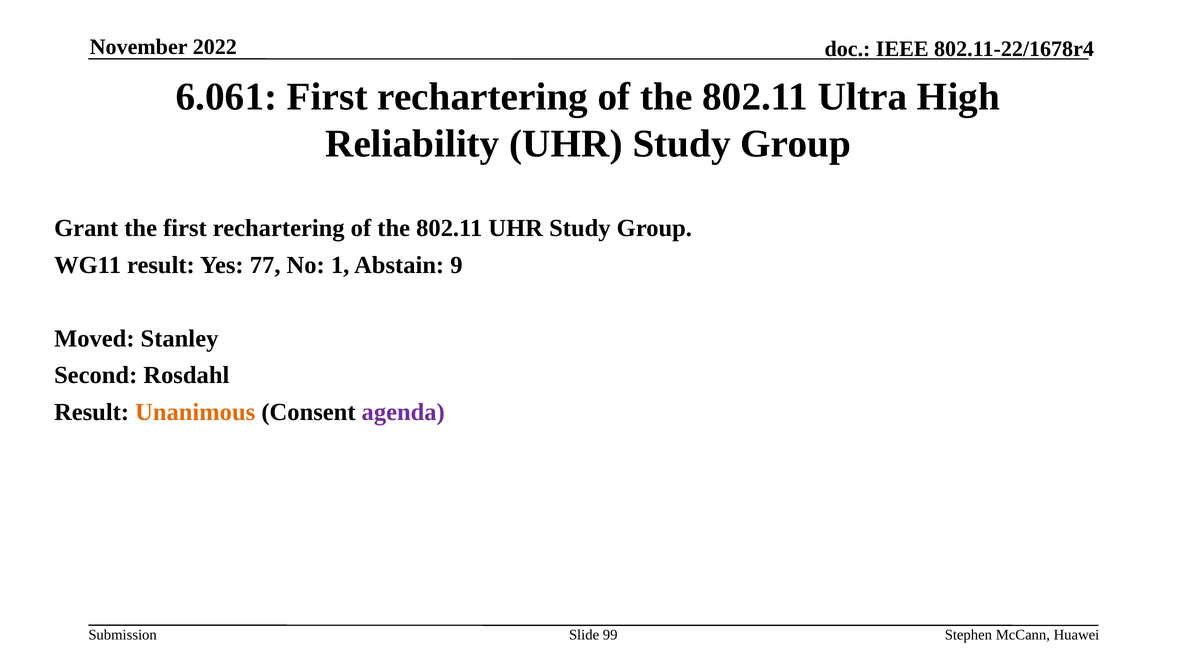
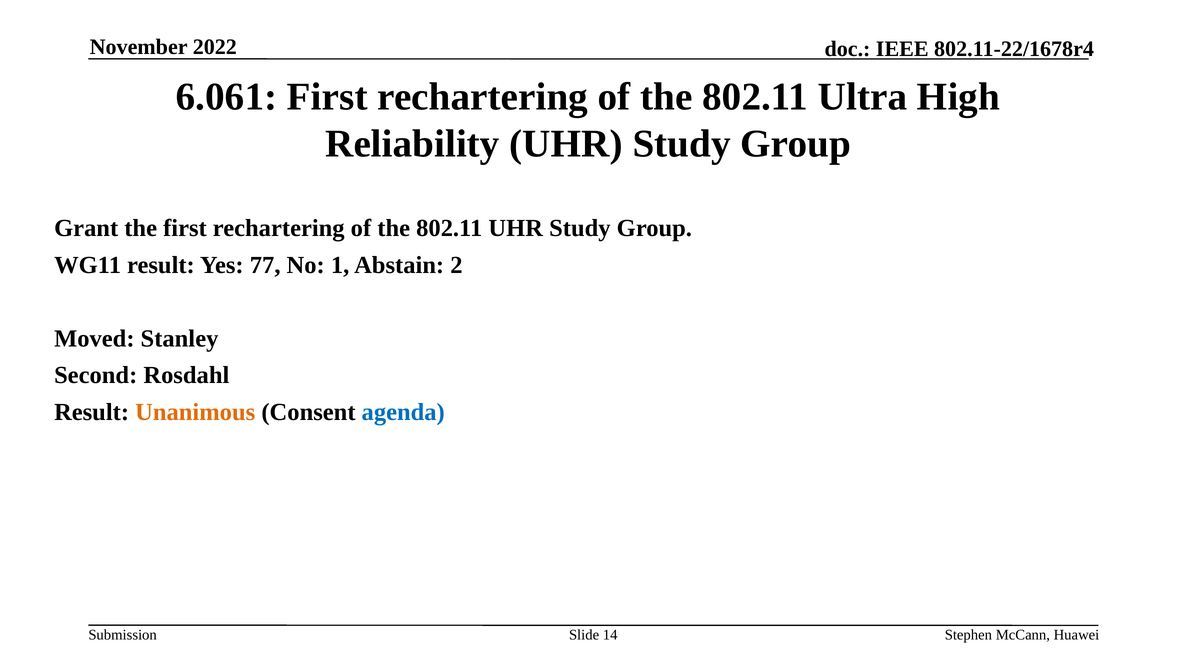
9: 9 -> 2 (456, 265)
agenda colour: purple -> blue (403, 412)
99: 99 -> 14 (610, 635)
